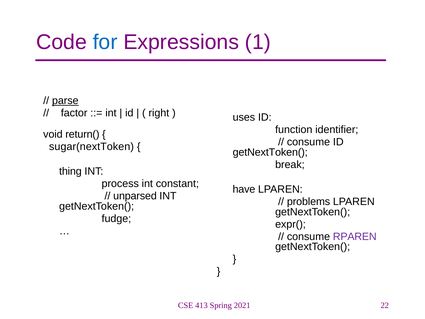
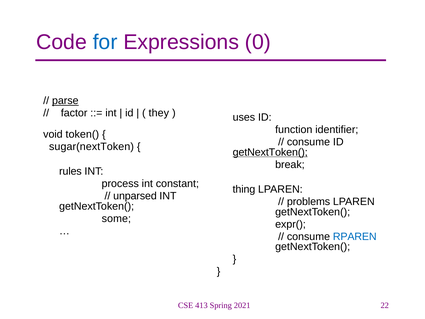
1: 1 -> 0 (258, 42)
right: right -> they (159, 113)
return(: return( -> token( (82, 134)
getNextToken( underline: none -> present (270, 152)
thing: thing -> rules (70, 171)
have: have -> thing (244, 189)
fudge: fudge -> some (116, 218)
RPAREN colour: purple -> blue (355, 236)
